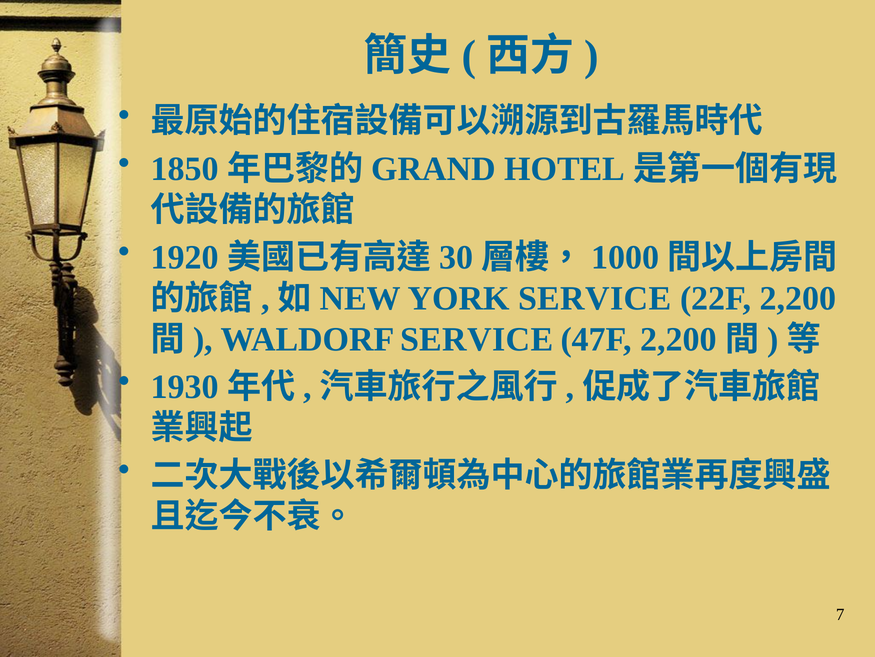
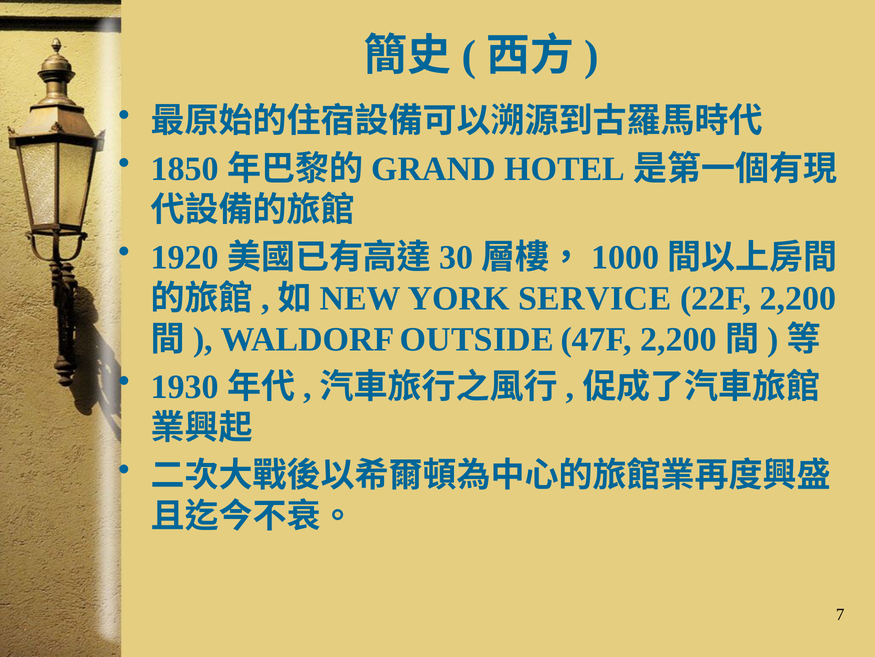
WALDORF SERVICE: SERVICE -> OUTSIDE (477, 339)
